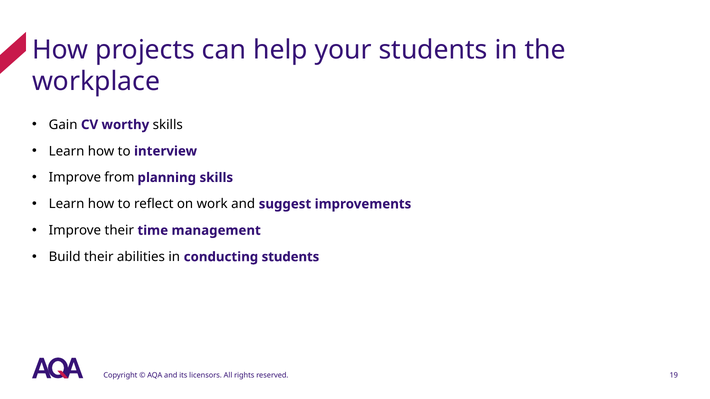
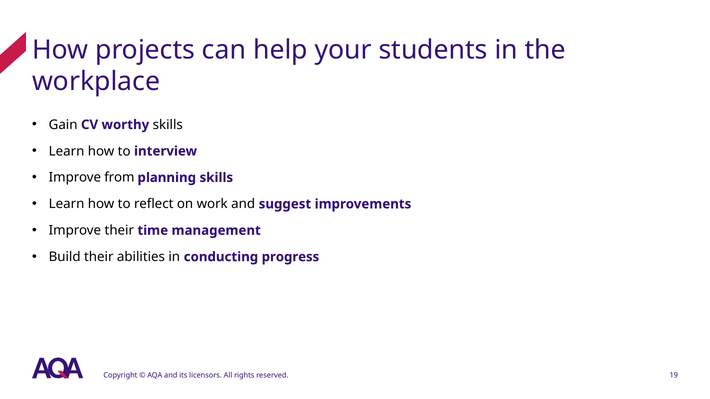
conducting students: students -> progress (290, 257)
